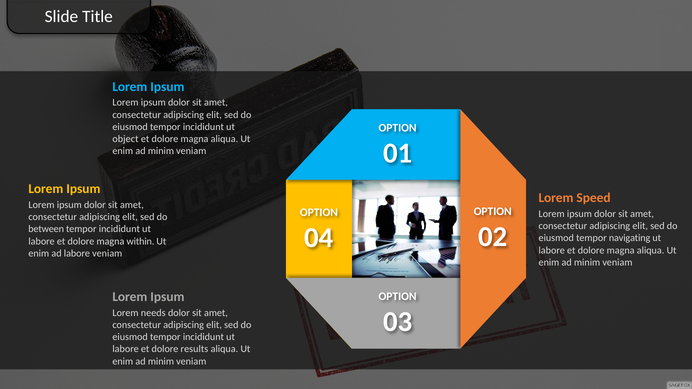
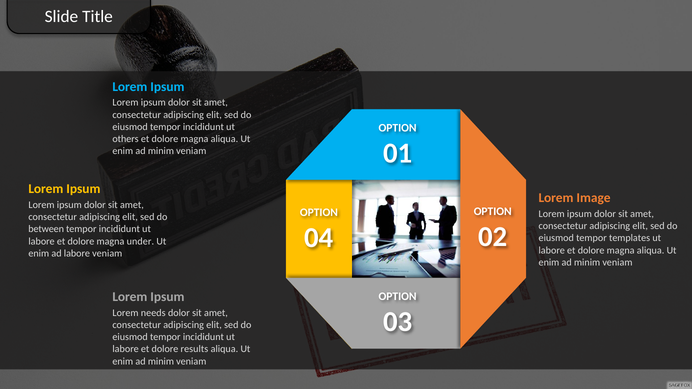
object: object -> others (126, 139)
Speed: Speed -> Image (594, 198)
navigating: navigating -> templates (630, 238)
within: within -> under (140, 241)
